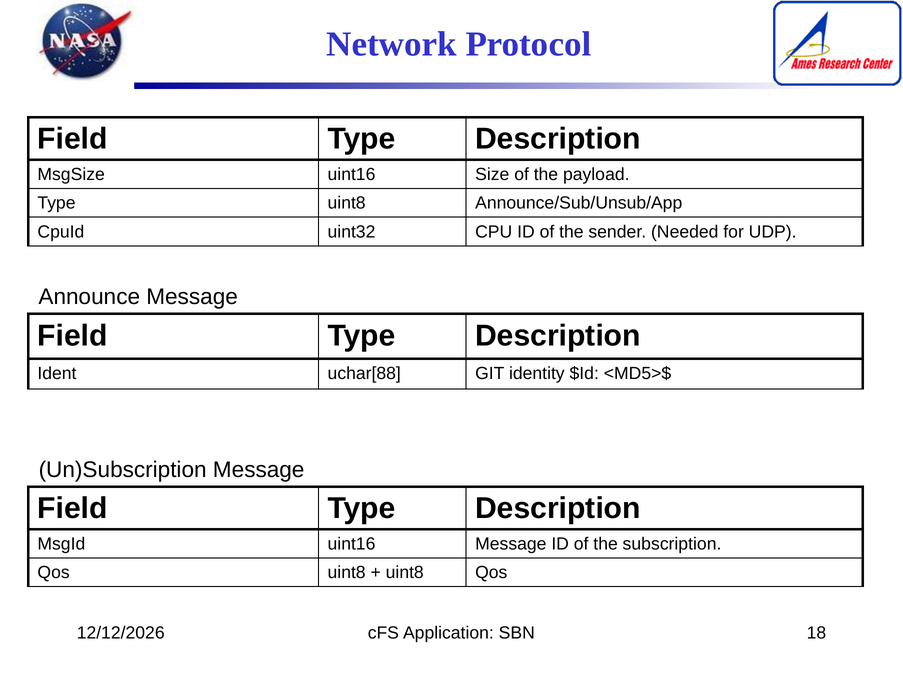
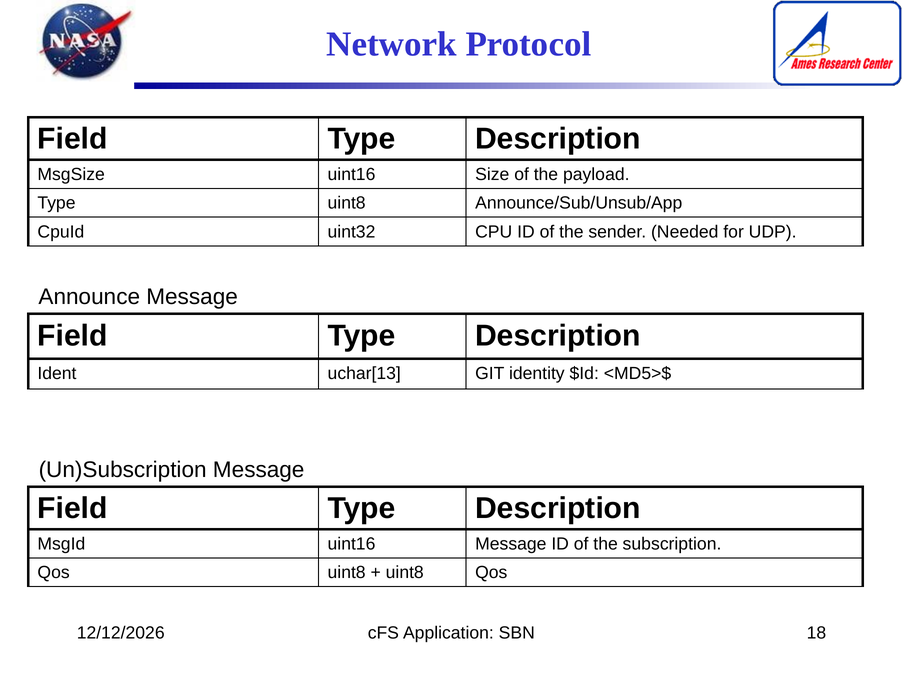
uchar[88: uchar[88 -> uchar[13 (364, 374)
